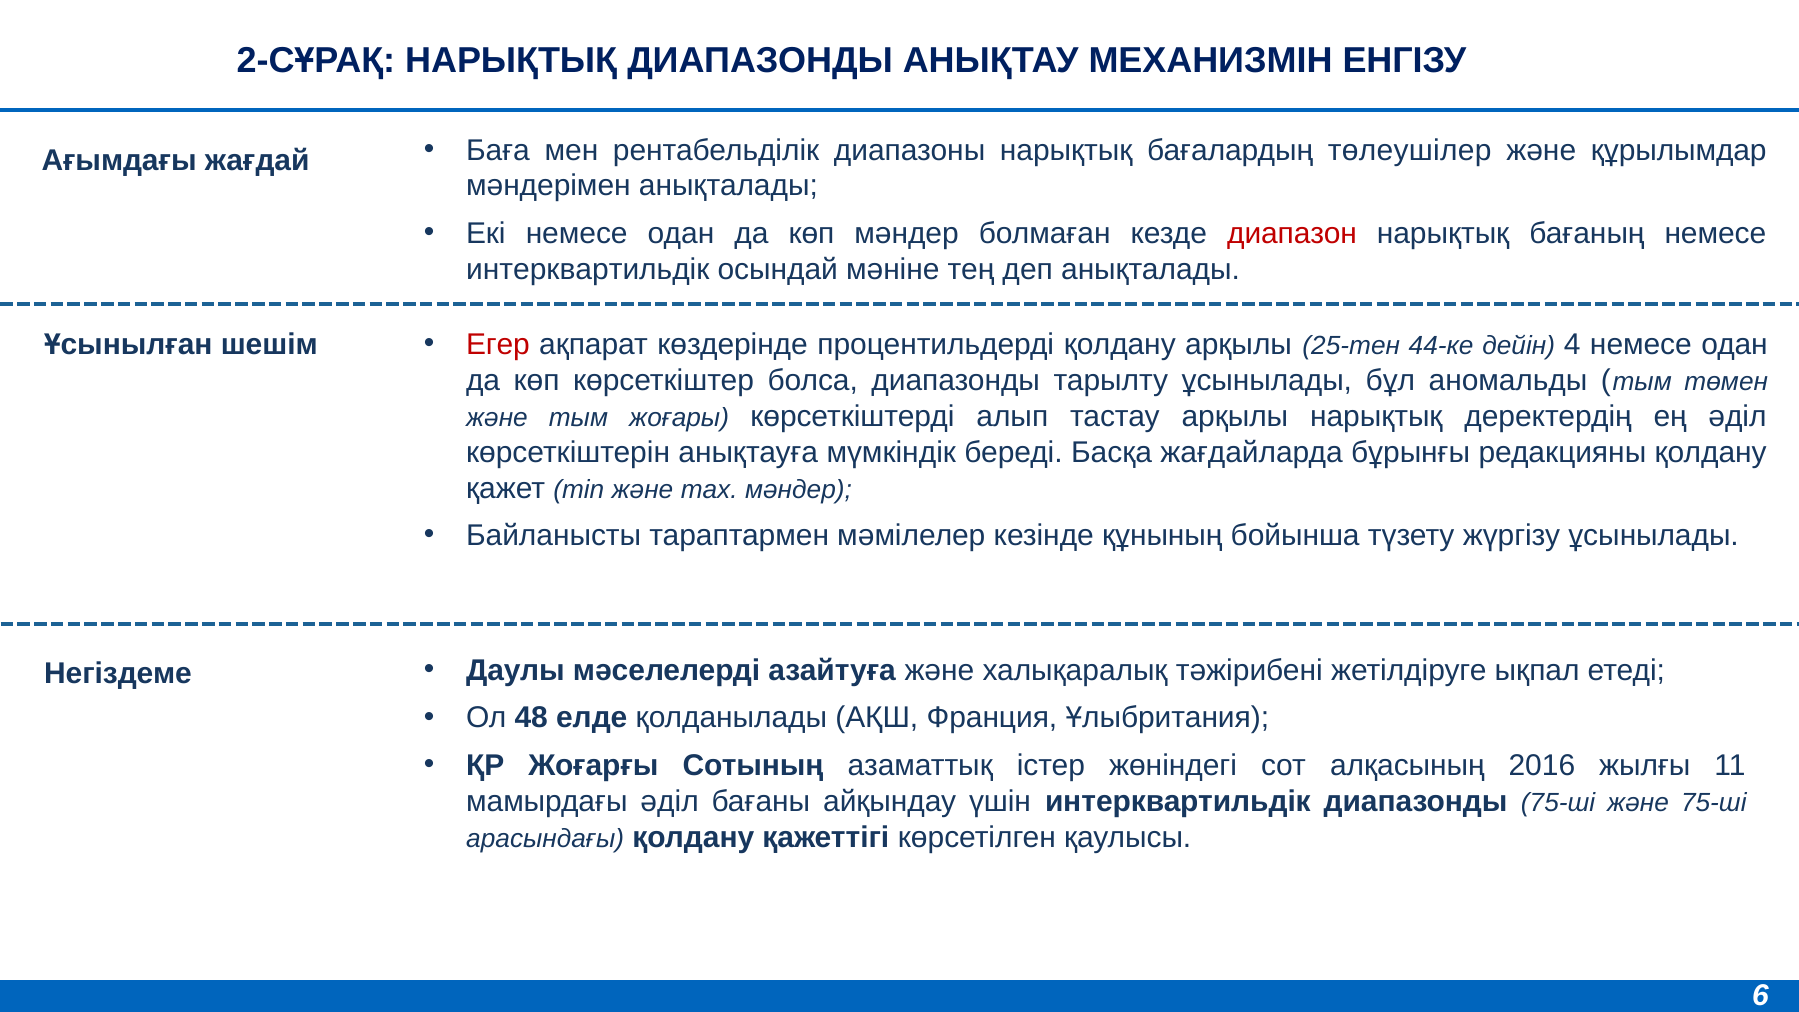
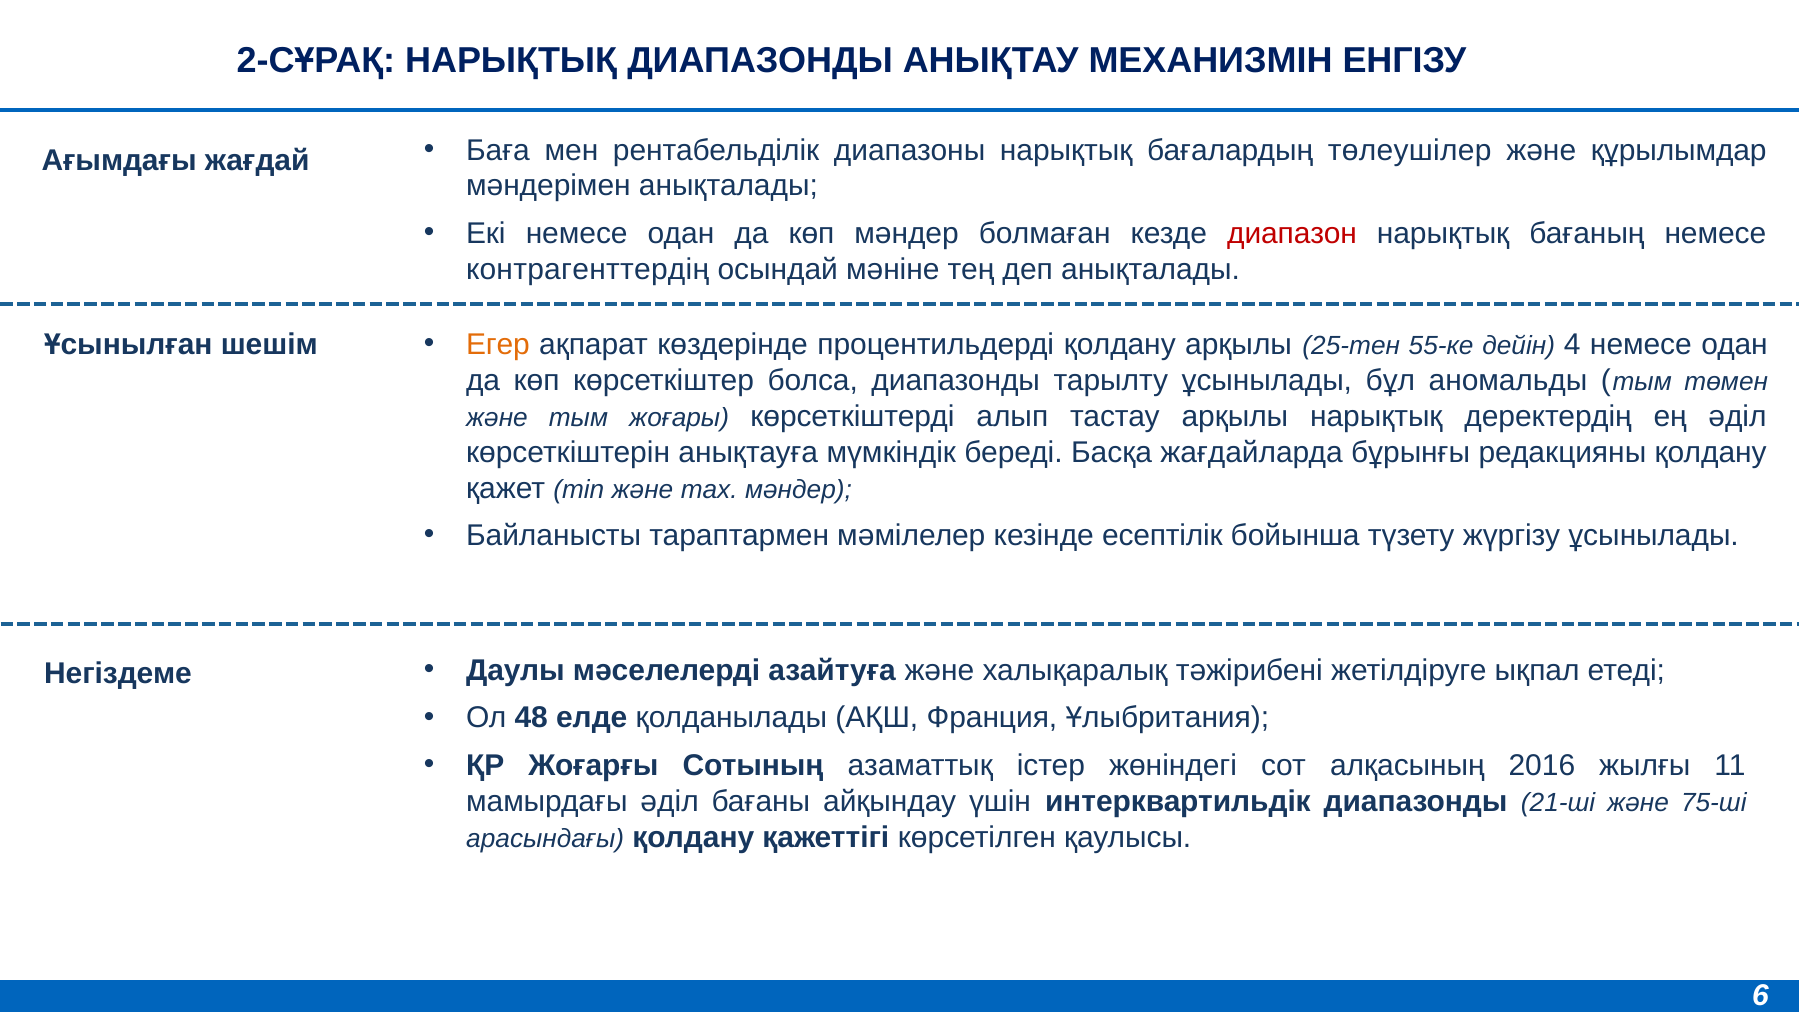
интерквартильдік: интерквартильдік -> контрагенттердің (588, 269)
Егер colour: red -> orange (498, 345)
44-ке: 44-ке -> 55-ке (1441, 346)
құнының: құнының -> есептілік (1162, 536)
диапазонды 75-ші: 75-ші -> 21-ші (1558, 802)
